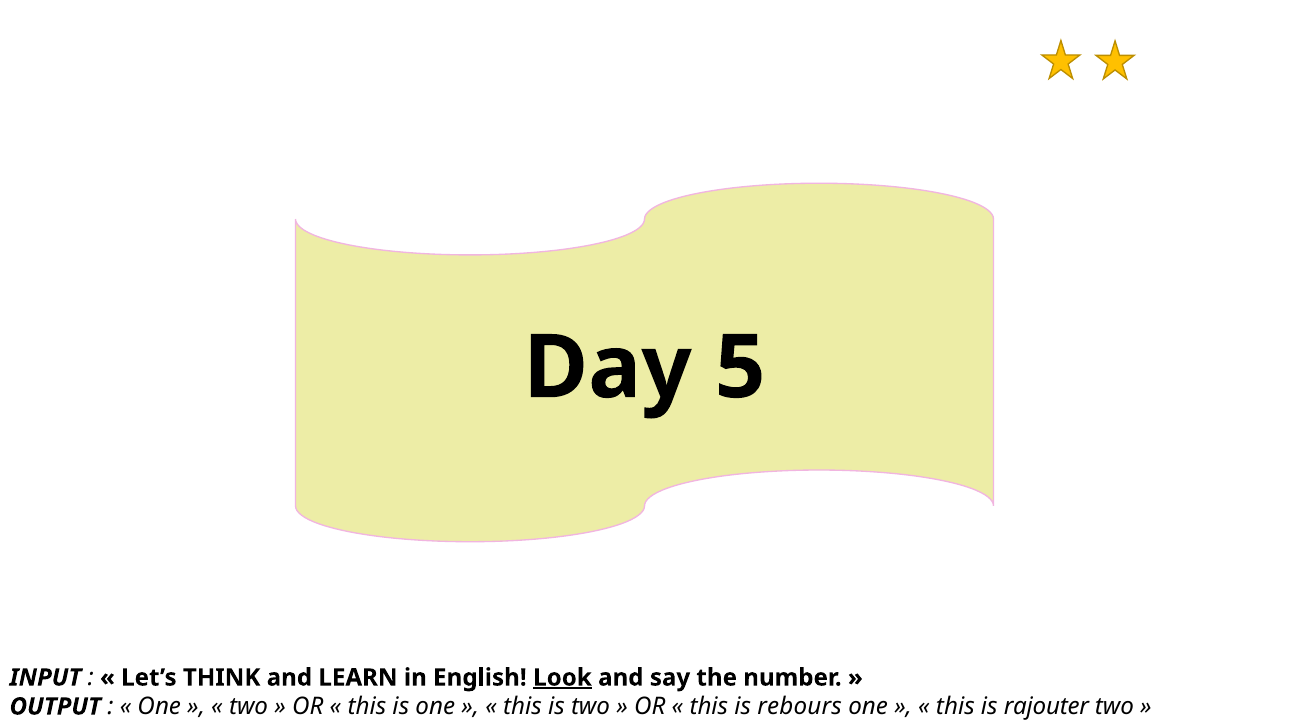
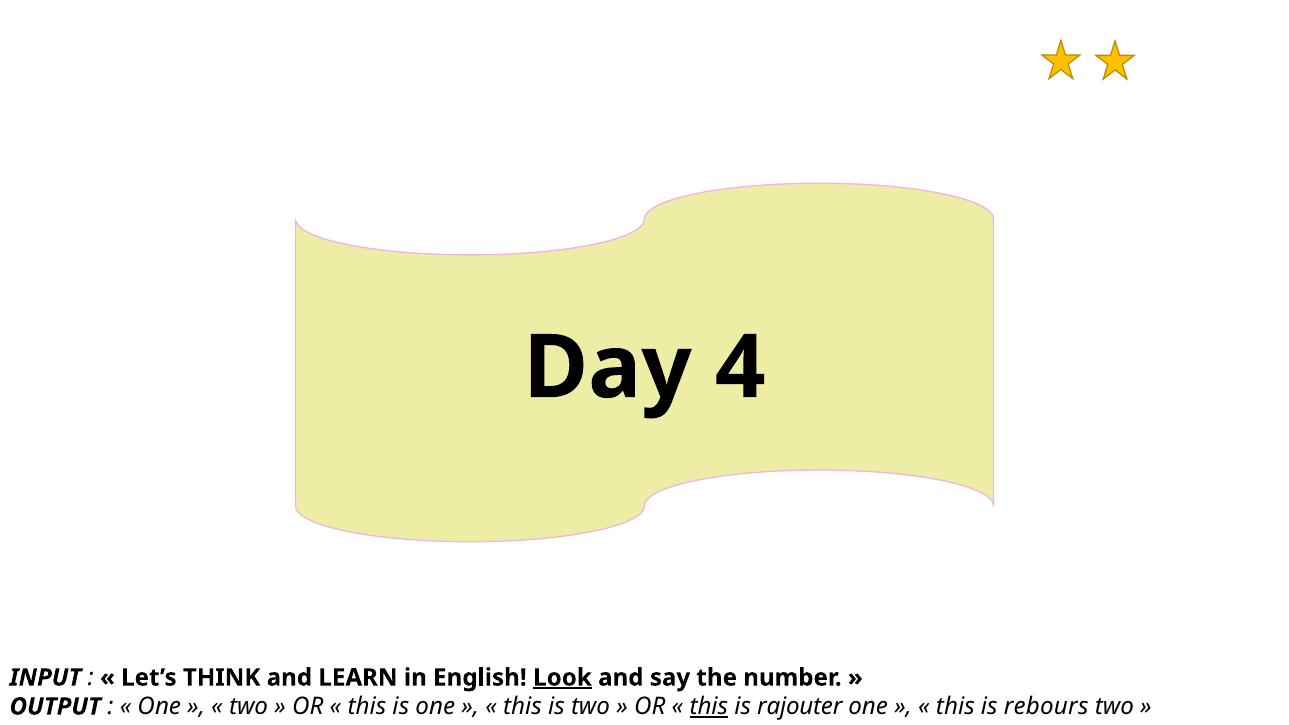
5: 5 -> 4 (740, 368)
this underline: none -> present (709, 707)
rebours: rebours -> rajouter (800, 707)
rajouter: rajouter -> rebours (1046, 707)
